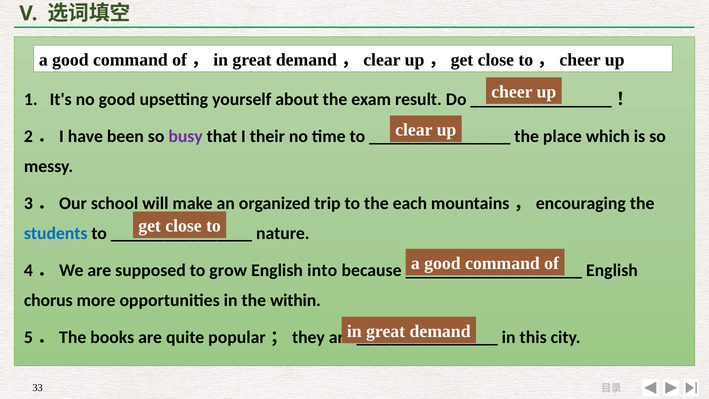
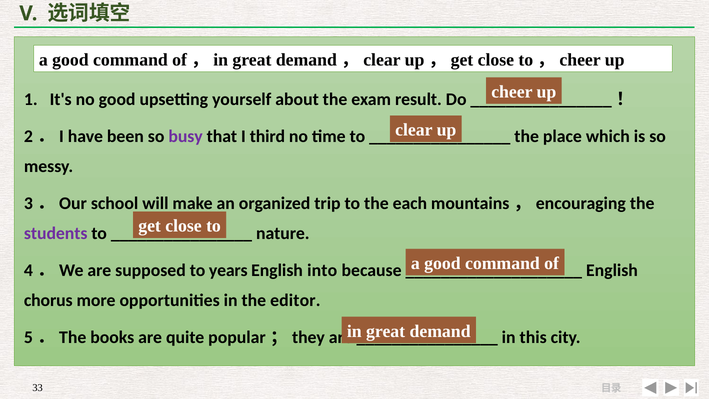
their: their -> third (267, 136)
students colour: blue -> purple (56, 233)
grow: grow -> years (228, 270)
within: within -> editor (295, 300)
